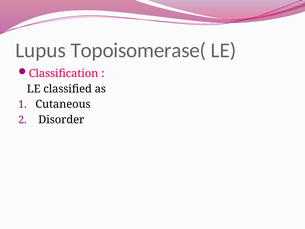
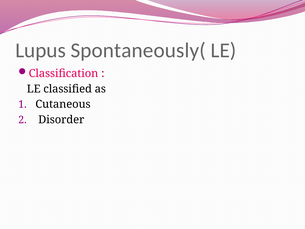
Topoisomerase(: Topoisomerase( -> Spontaneously( (138, 50)
